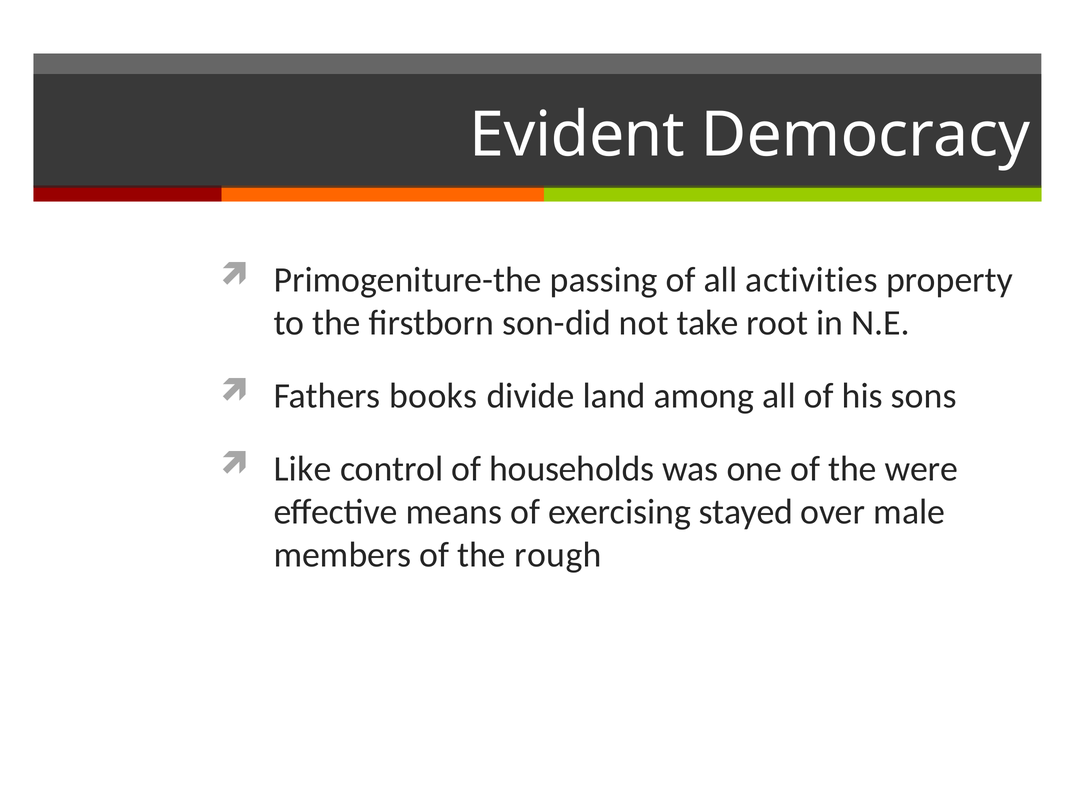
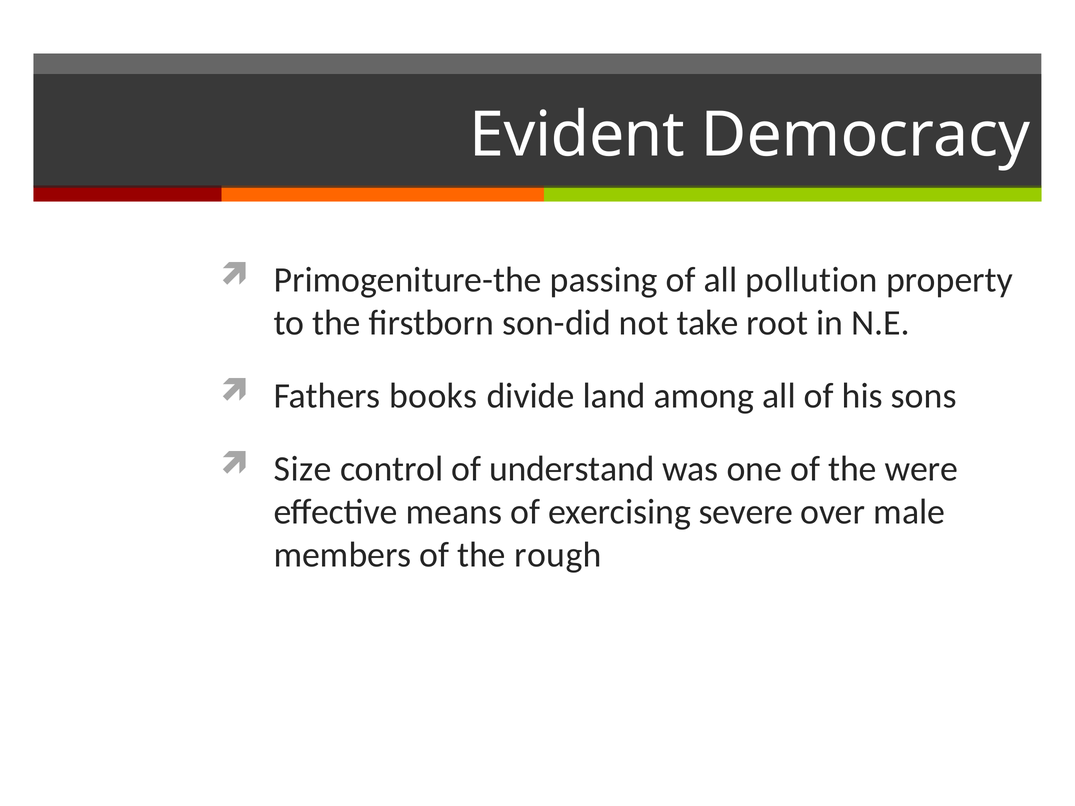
activities: activities -> pollution (812, 280)
Like: Like -> Size (303, 469)
households: households -> understand (572, 469)
stayed: stayed -> severe (746, 512)
